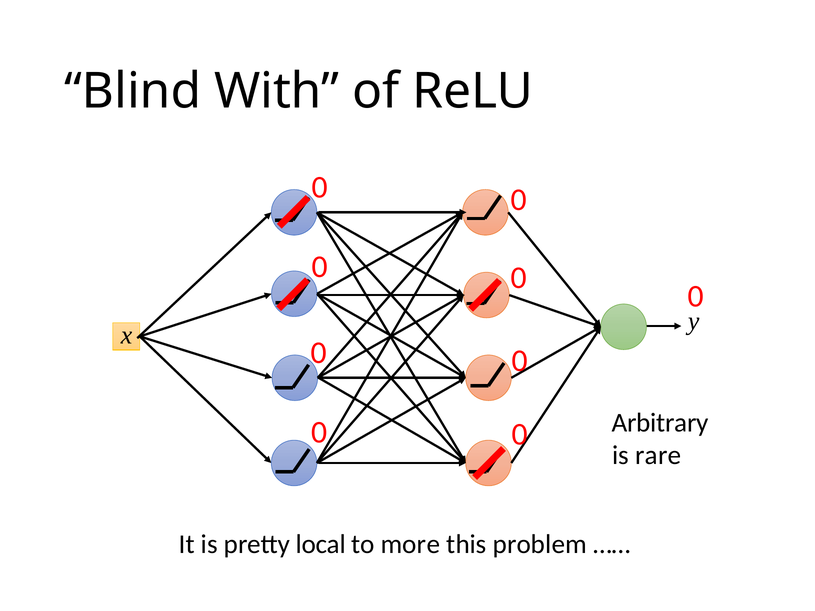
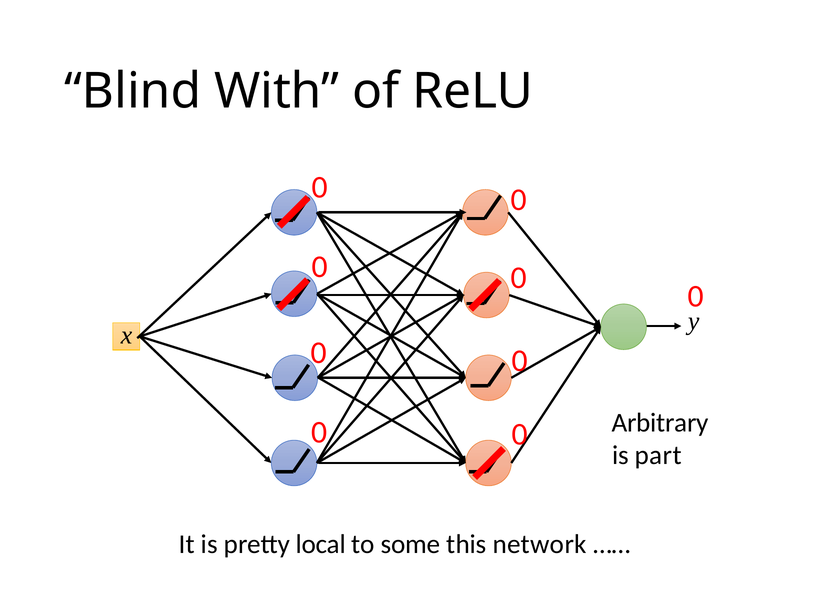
rare: rare -> part (658, 455)
more: more -> some (410, 545)
problem: problem -> network (540, 545)
